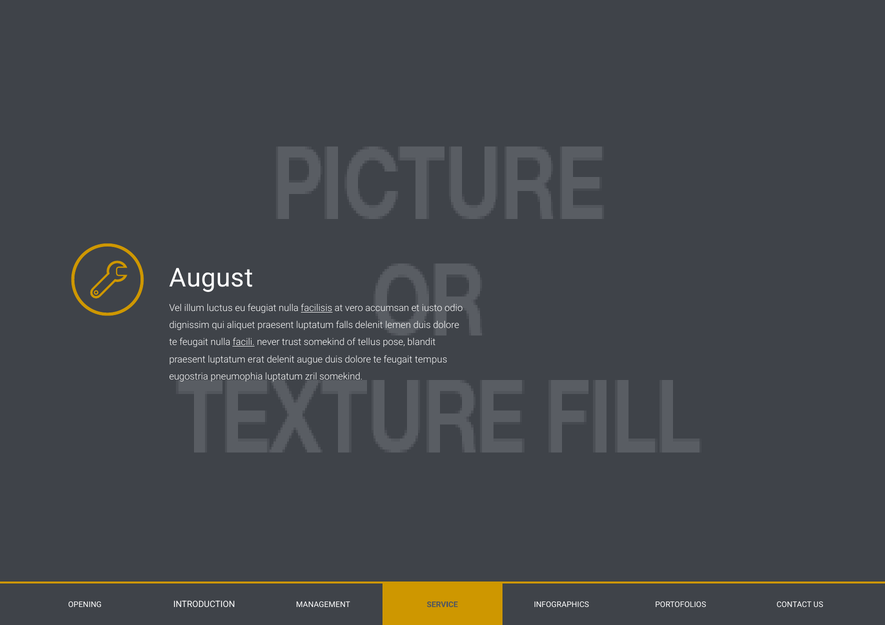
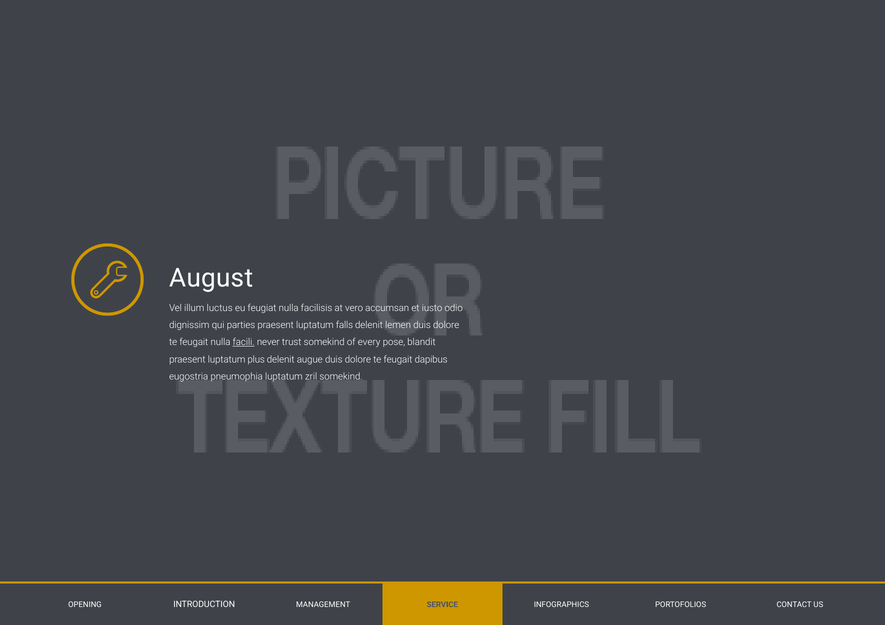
facilisis underline: present -> none (317, 308)
aliquet: aliquet -> parties (241, 325)
tellus: tellus -> every (369, 343)
erat: erat -> plus (256, 360)
tempus: tempus -> dapibus (431, 360)
